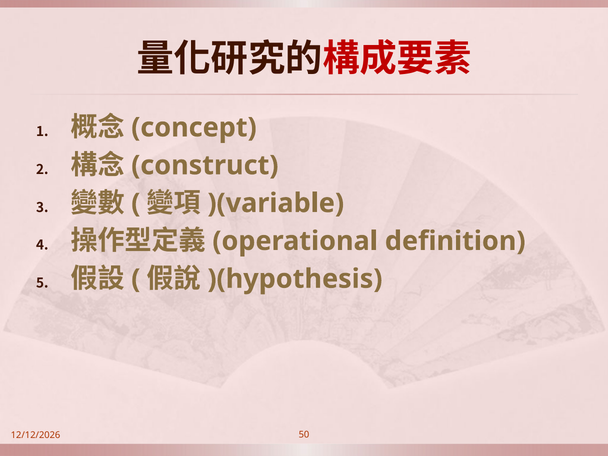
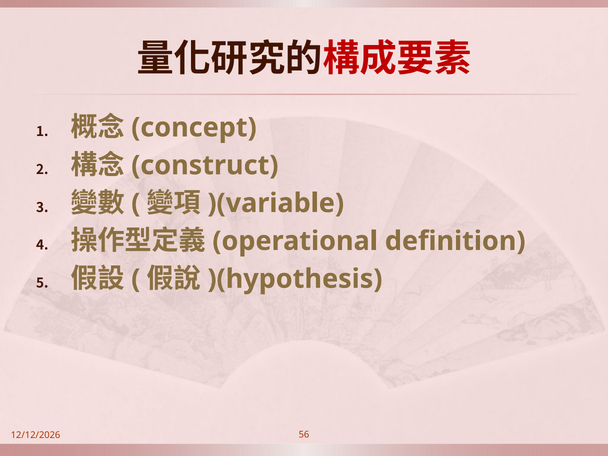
50: 50 -> 56 (304, 435)
